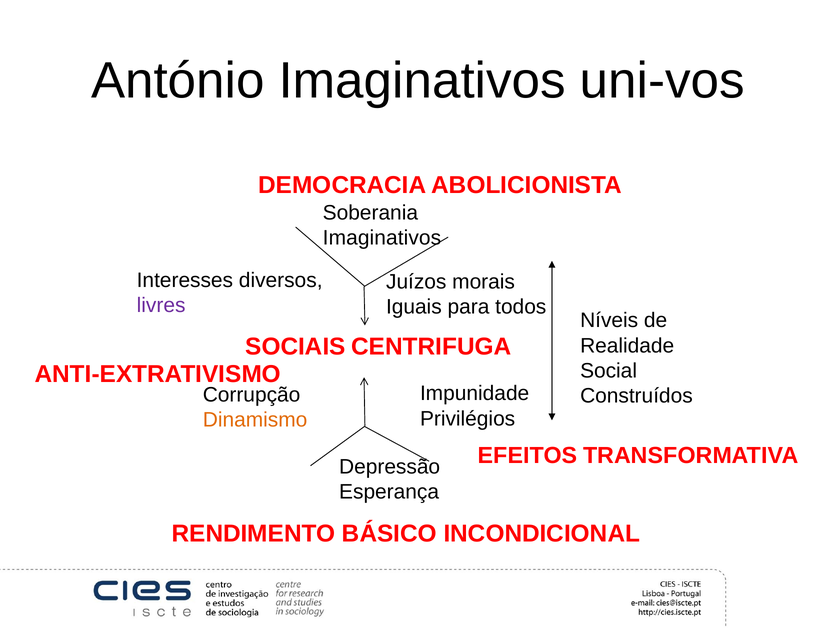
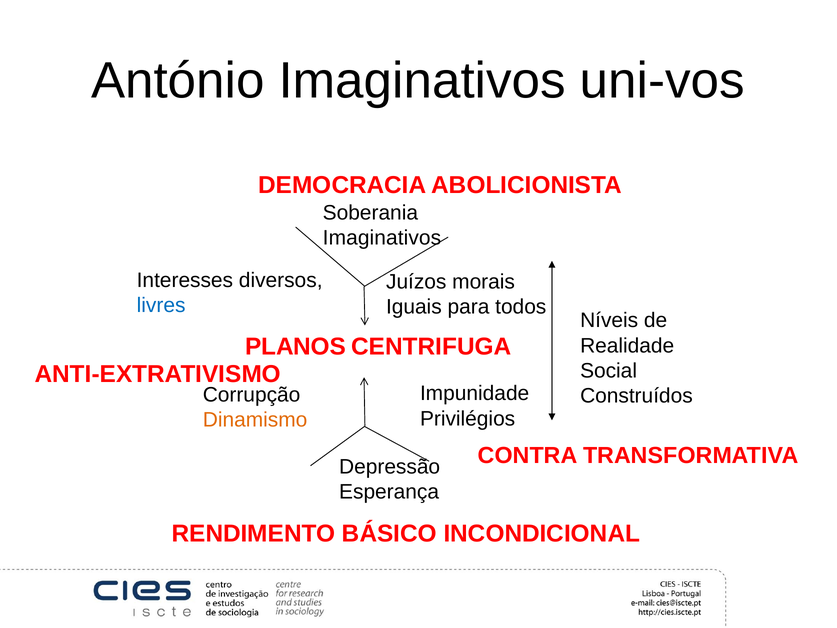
livres colour: purple -> blue (161, 305)
SOCIAIS: SOCIAIS -> PLANOS (296, 347)
EFEITOS: EFEITOS -> CONTRA (528, 455)
